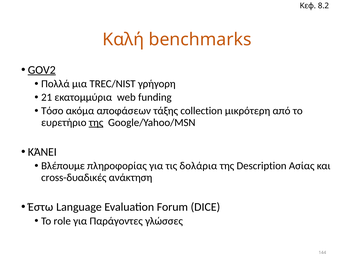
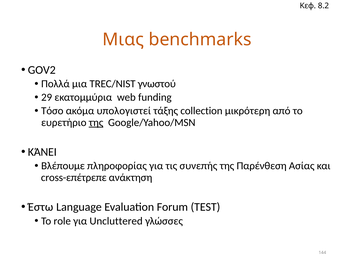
Καλή: Καλή -> Μιας (123, 40)
GOV2 underline: present -> none (42, 70)
γρήγορη: γρήγορη -> γνωστού (157, 84)
21: 21 -> 29 (47, 98)
αποφάσεων: αποφάσεων -> υπολογιστεί (124, 111)
δολάρια: δολάρια -> συνεπής (198, 166)
Description: Description -> Παρένθεση (262, 166)
cross-δυαδικές: cross-δυαδικές -> cross-επέτρεπε (74, 178)
DICE: DICE -> TEST (205, 207)
Παράγοντες: Παράγοντες -> Uncluttered (116, 221)
